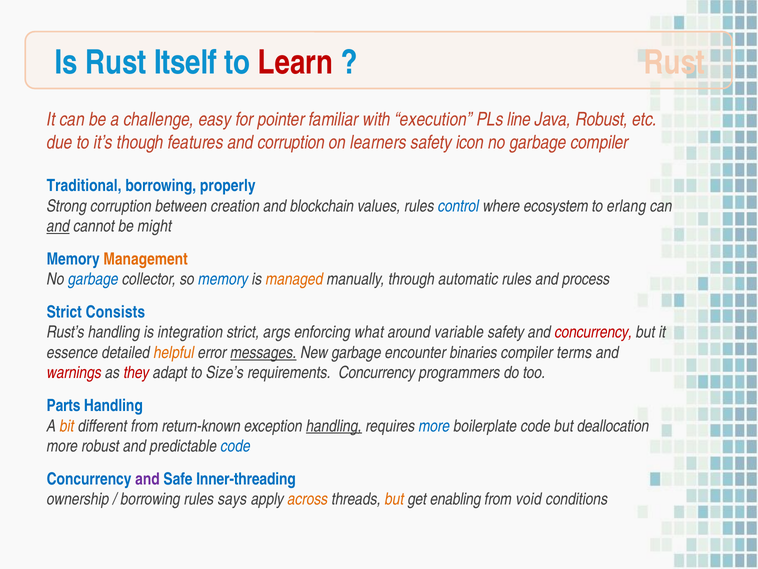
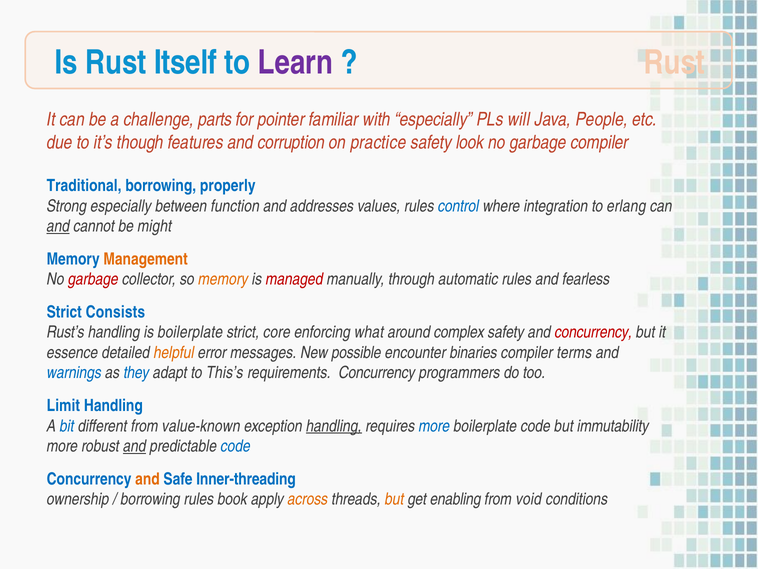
Learn colour: red -> purple (296, 62)
easy: easy -> parts (215, 119)
with execution: execution -> especially (434, 119)
line: line -> will (519, 119)
Java Robust: Robust -> People (602, 119)
learners: learners -> practice (378, 142)
icon: icon -> look (470, 142)
Strong corruption: corruption -> especially (121, 206)
creation: creation -> function (235, 206)
blockchain: blockchain -> addresses (322, 206)
ecosystem: ecosystem -> integration (556, 206)
garbage colour: blue -> red (93, 279)
memory colour: blue -> orange (223, 279)
managed colour: orange -> red (294, 279)
process: process -> fearless (586, 279)
is integration: integration -> boilerplate (190, 332)
args: args -> core (277, 332)
variable: variable -> complex (459, 332)
messages underline: present -> none (264, 352)
New garbage: garbage -> possible (356, 352)
warnings colour: red -> blue (74, 373)
they colour: red -> blue (136, 373)
Size’s: Size’s -> This’s (225, 373)
Parts: Parts -> Limit (63, 405)
bit colour: orange -> blue (67, 426)
return-known: return-known -> value-known (201, 426)
deallocation: deallocation -> immutability (613, 426)
and underline: none -> present (135, 446)
and colour: purple -> orange (147, 479)
says: says -> book (232, 499)
